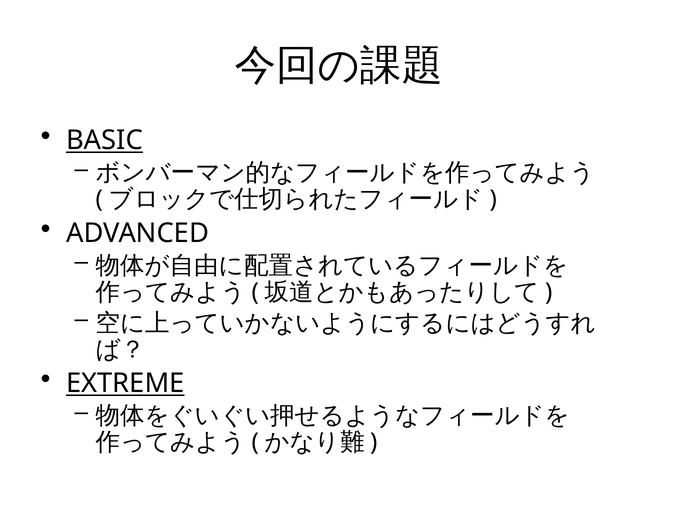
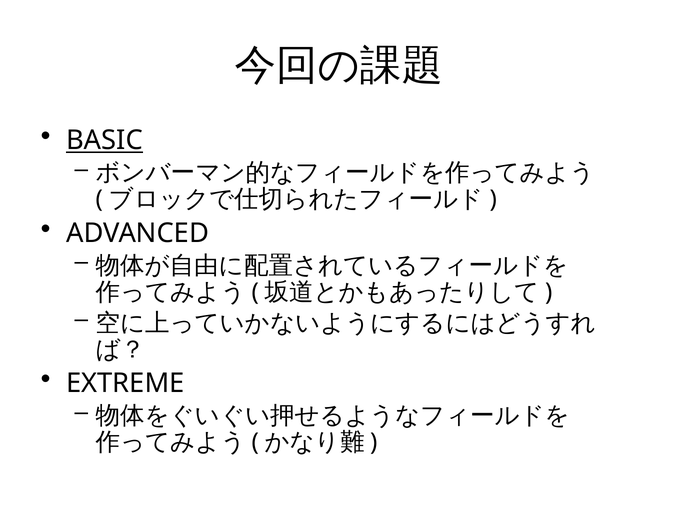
EXTREME underline: present -> none (125, 383)
